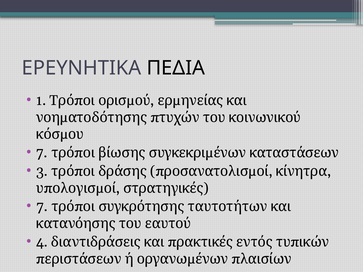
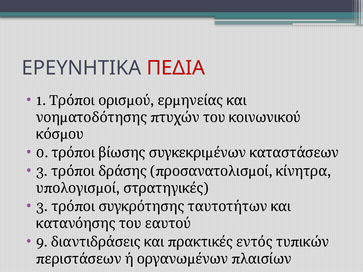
ΠΕΔΙΑ colour: black -> red (176, 68)
7: 7 -> 0 (42, 153)
7: 7 -> 3 (42, 207)
4: 4 -> 9 (42, 242)
